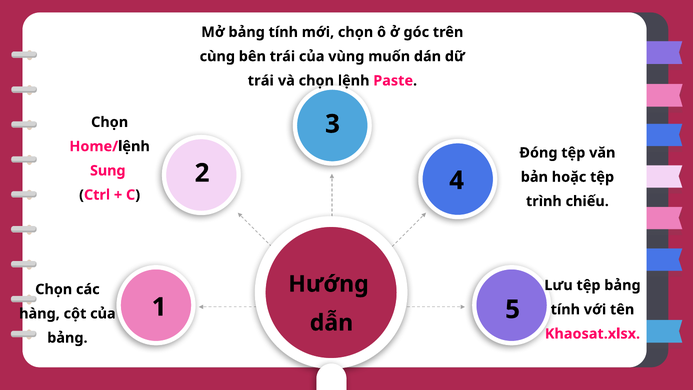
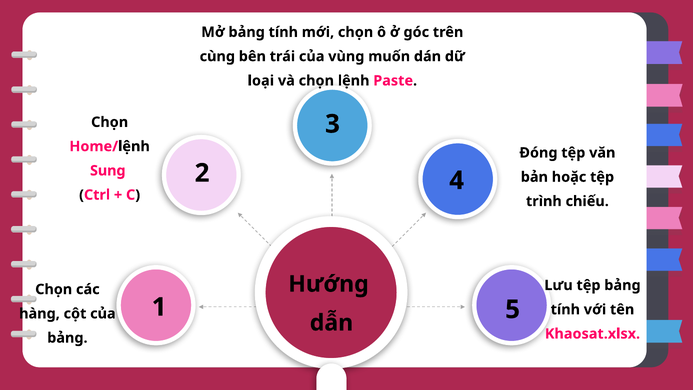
trái: trái -> loại (261, 81)
